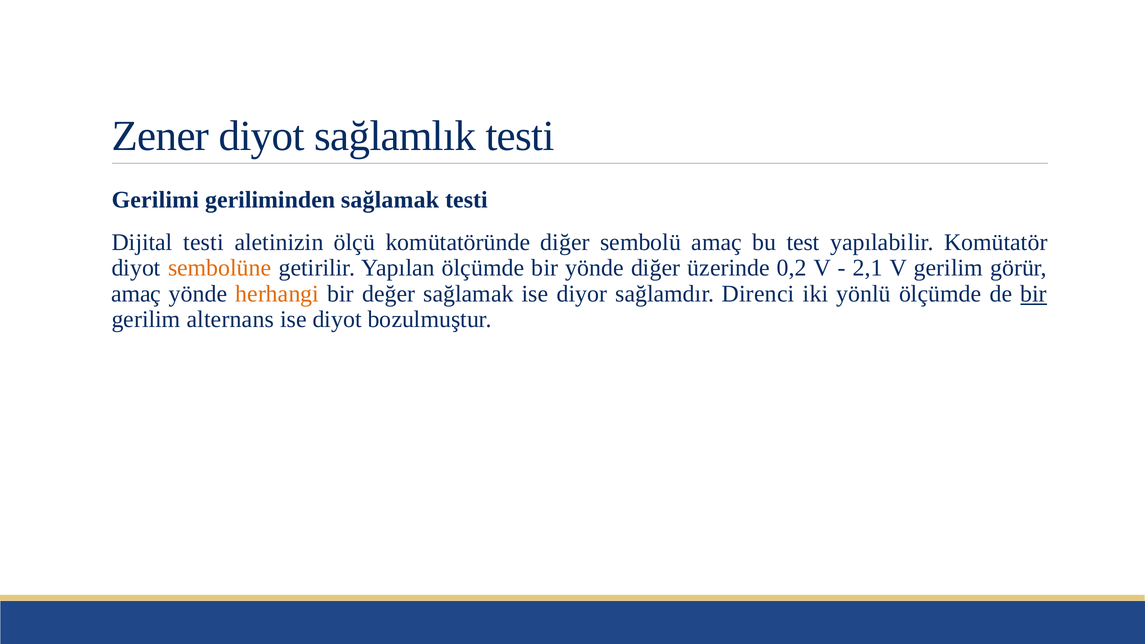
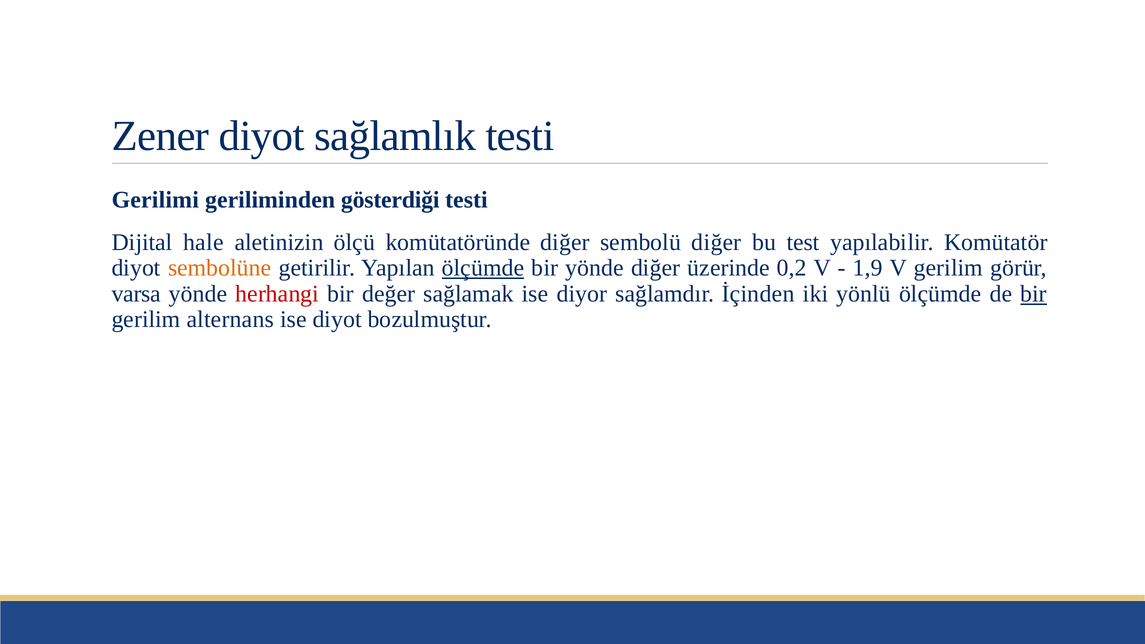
geriliminden sağlamak: sağlamak -> gösterdiği (390, 200)
Dijital testi: testi -> hale (203, 242)
sembolü amaç: amaç -> diğer (716, 242)
ölçümde underline: none -> present (483, 268)
2,1: 2,1 -> 1,9 (868, 268)
amaç: amaç -> varsa (136, 294)
herhangi colour: orange -> red (277, 294)
Direnci: Direnci -> İçinden (758, 294)
